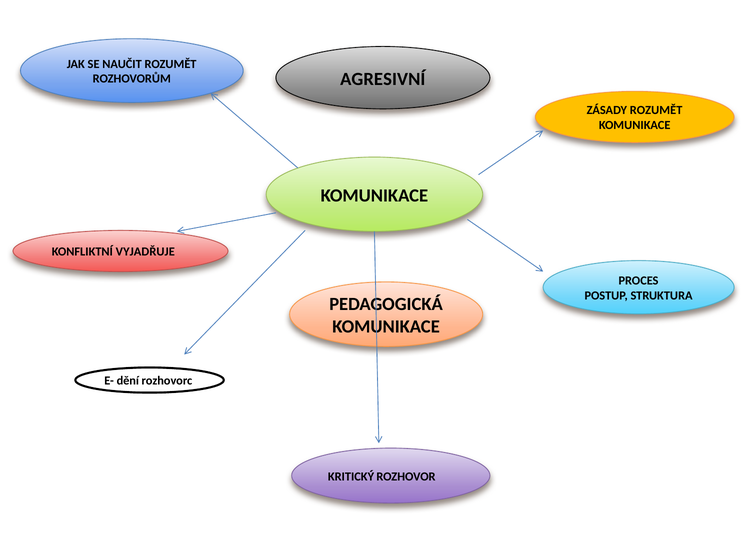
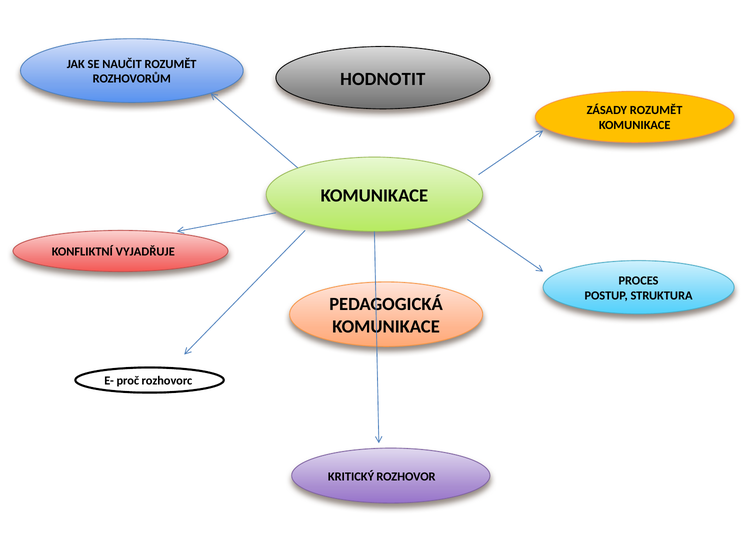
AGRESIVNÍ: AGRESIVNÍ -> HODNOTIT (383, 79)
dění: dění -> proč (128, 381)
